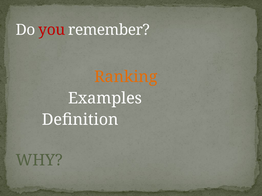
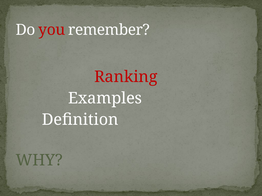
Ranking colour: orange -> red (126, 77)
